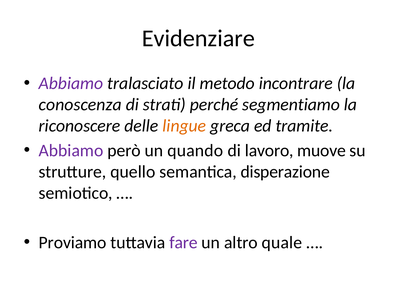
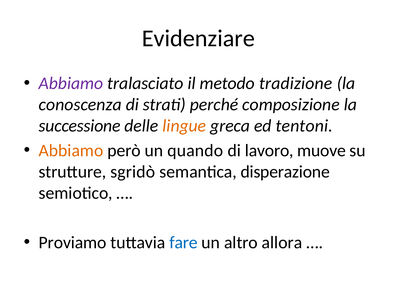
incontrare: incontrare -> tradizione (296, 83)
segmentiamo: segmentiamo -> composizione (291, 104)
riconoscere: riconoscere -> successione (80, 126)
tramite: tramite -> tentoni (304, 126)
Abbiamo colour: purple -> orange (71, 150)
quello: quello -> sgridò (133, 172)
fare colour: purple -> blue (183, 242)
quale: quale -> allora (282, 242)
